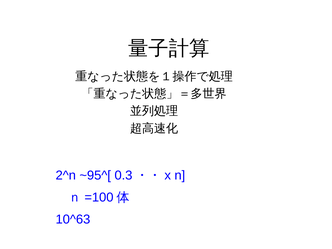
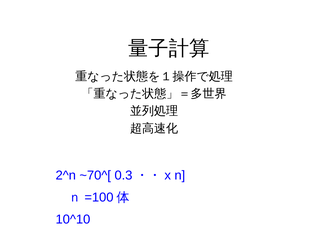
~95^[: ~95^[ -> ~70^[ (95, 175)
10^63: 10^63 -> 10^10 (73, 219)
